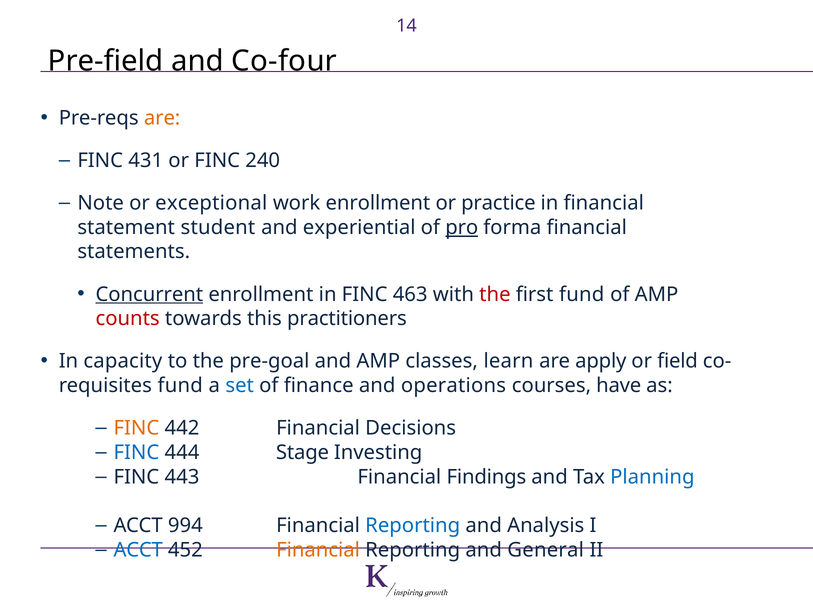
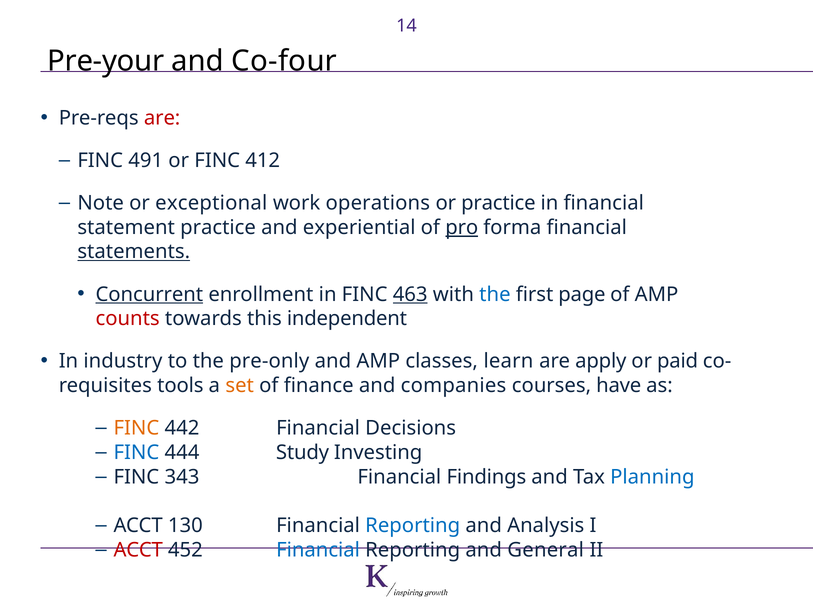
Pre-field: Pre-field -> Pre-your (106, 61)
are colour: orange -> red (162, 118)
431: 431 -> 491 (146, 161)
240: 240 -> 412 (263, 161)
work enrollment: enrollment -> operations (378, 203)
statement student: student -> practice (218, 228)
statements underline: none -> present (134, 252)
463 underline: none -> present (410, 295)
the colour: red -> blue (495, 295)
first fund: fund -> page (582, 295)
practitioners: practitioners -> independent (347, 319)
capacity: capacity -> industry (123, 362)
pre-goal: pre-goal -> pre-only (269, 362)
field: field -> paid (678, 362)
fund: fund -> tools (180, 386)
set colour: blue -> orange (240, 386)
operations: operations -> companies (454, 386)
Stage: Stage -> Study (302, 453)
443: 443 -> 343 (182, 477)
994: 994 -> 130 (185, 526)
ACCT colour: blue -> red (138, 551)
Financial colour: orange -> blue (318, 551)
